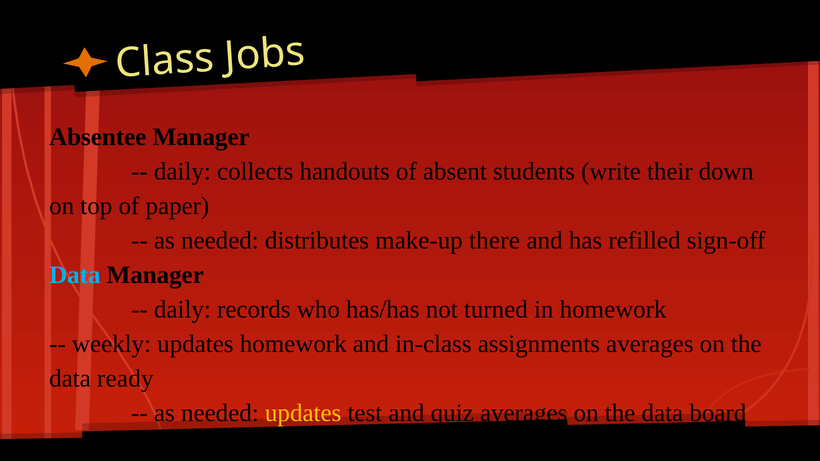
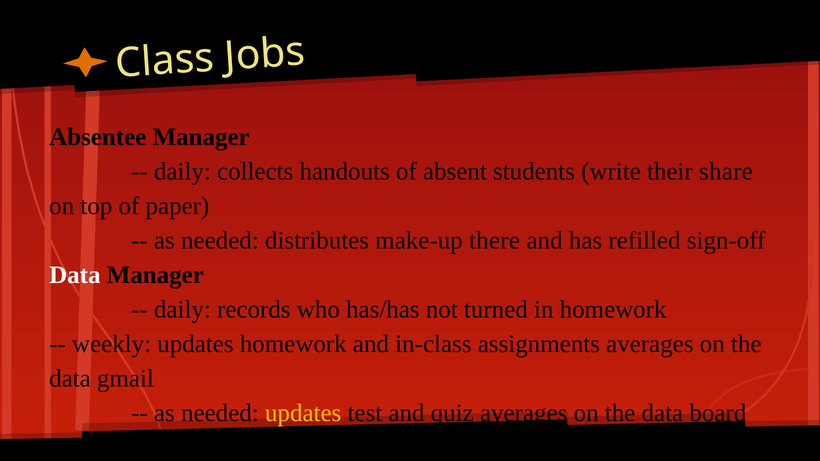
down: down -> share (726, 172)
Data colour: light blue -> white (75, 275)
ready: ready -> gmail (125, 379)
